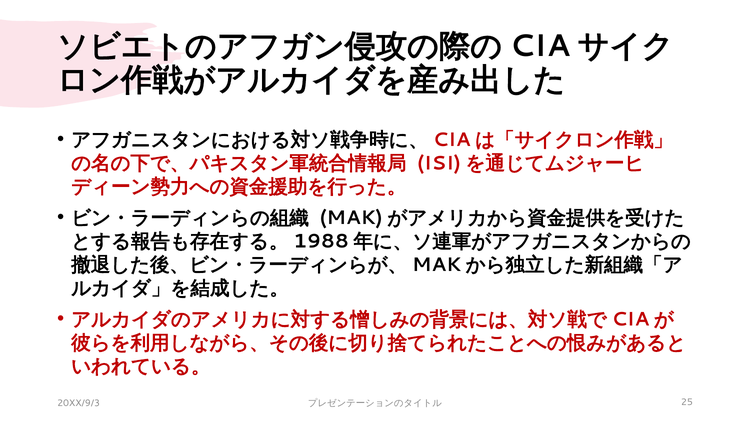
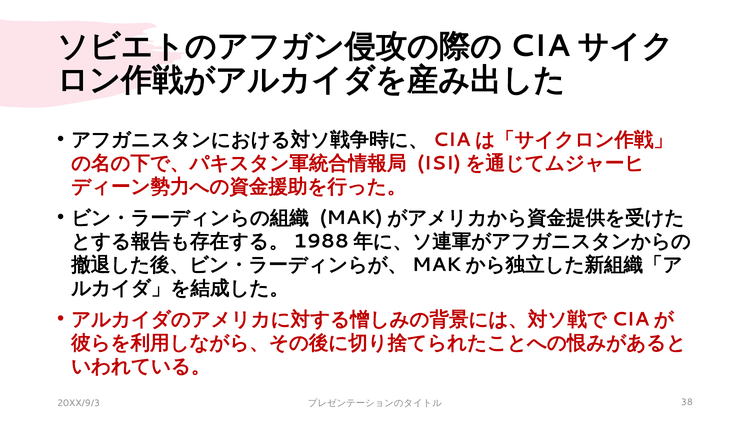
25: 25 -> 38 (687, 402)
